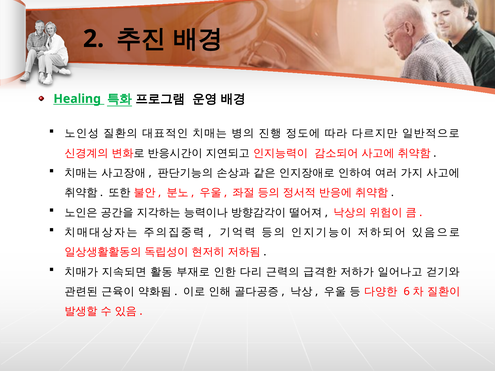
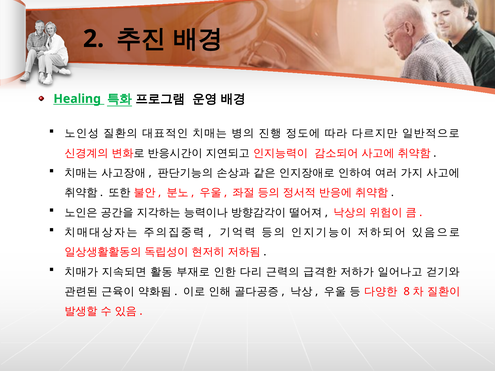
6: 6 -> 8 (407, 292)
